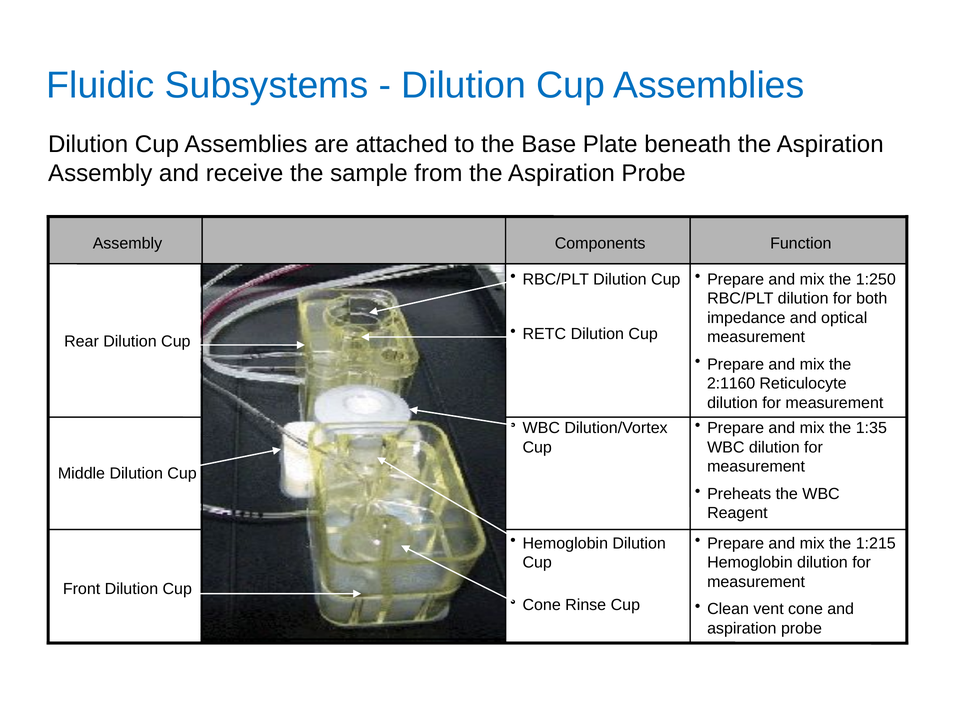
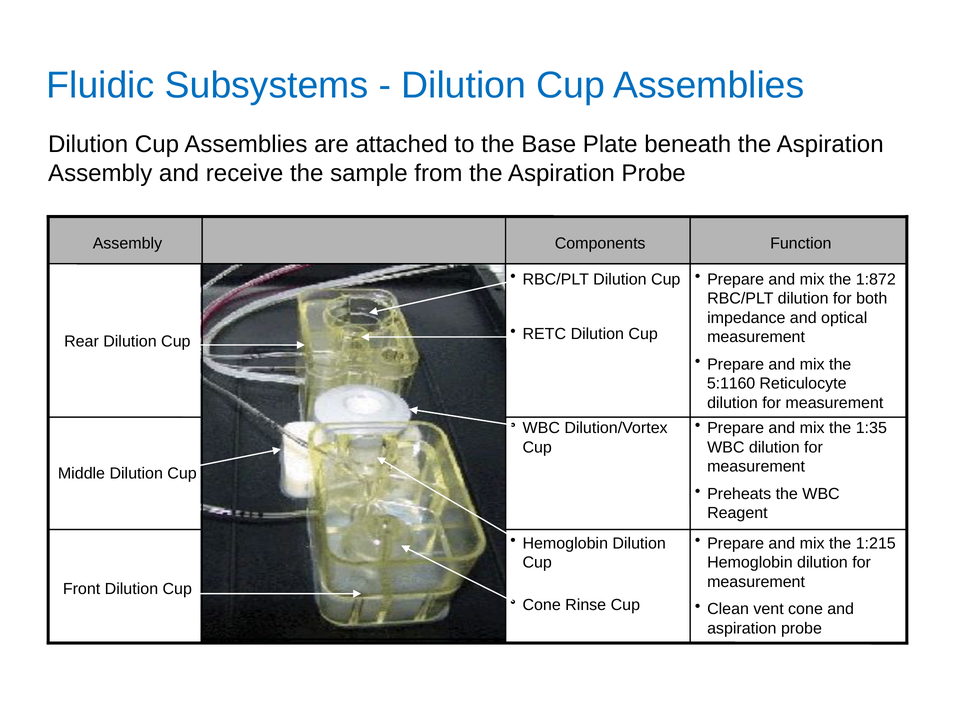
1:250: 1:250 -> 1:872 (876, 279)
2:1160: 2:1160 -> 5:1160 (731, 384)
